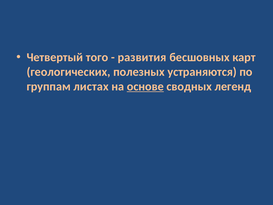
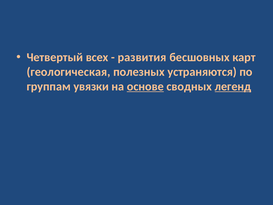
того: того -> всех (97, 57)
геологических: геологических -> геологическая (69, 72)
листах: листах -> увязки (91, 86)
легенд underline: none -> present (233, 86)
